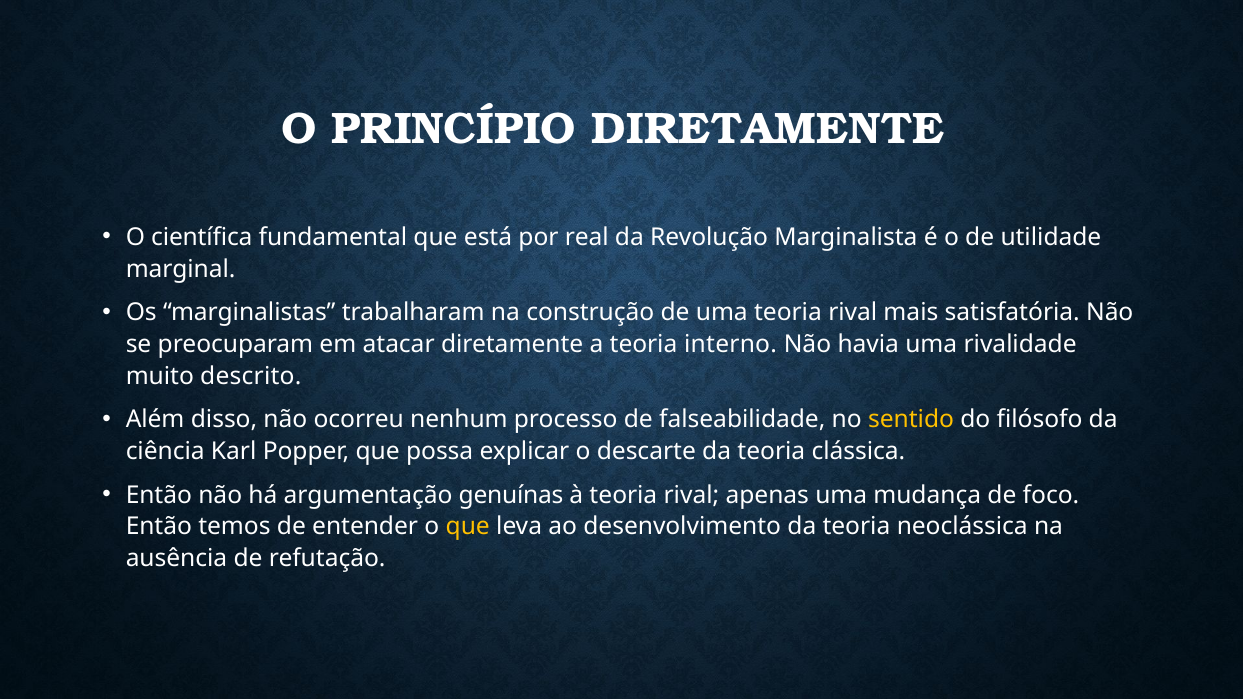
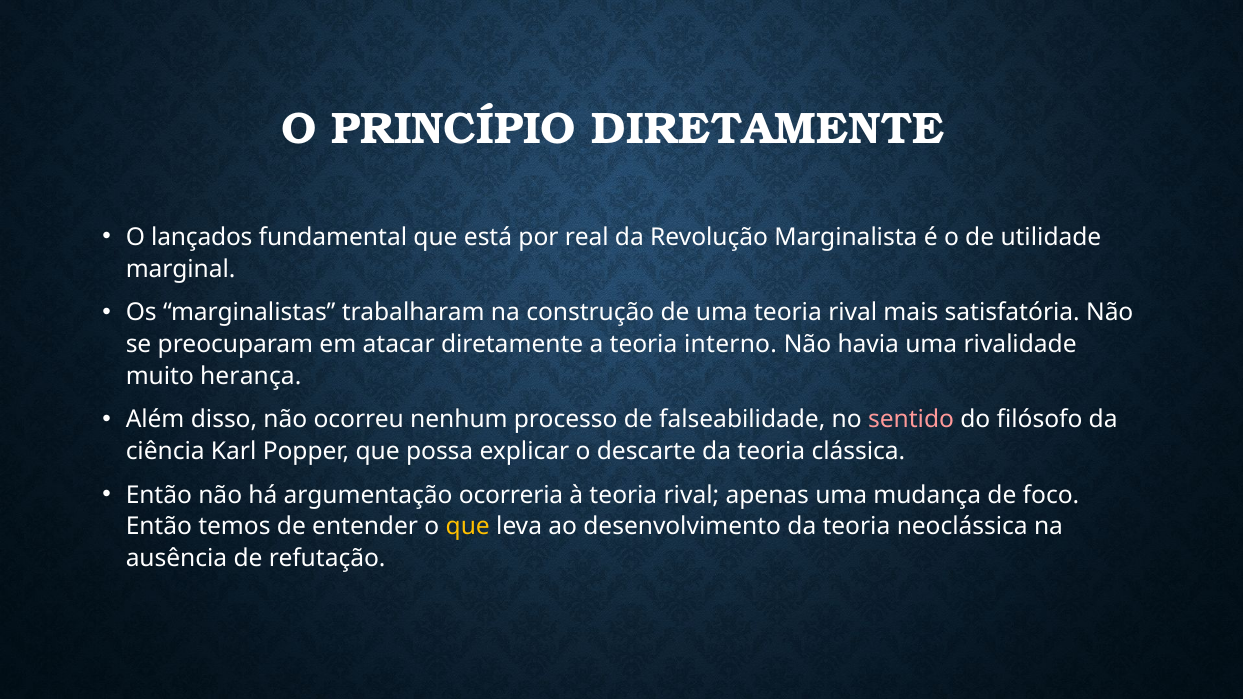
científica: científica -> lançados (202, 237)
descrito: descrito -> herança (251, 376)
sentido colour: yellow -> pink (911, 420)
genuínas: genuínas -> ocorreria (511, 495)
